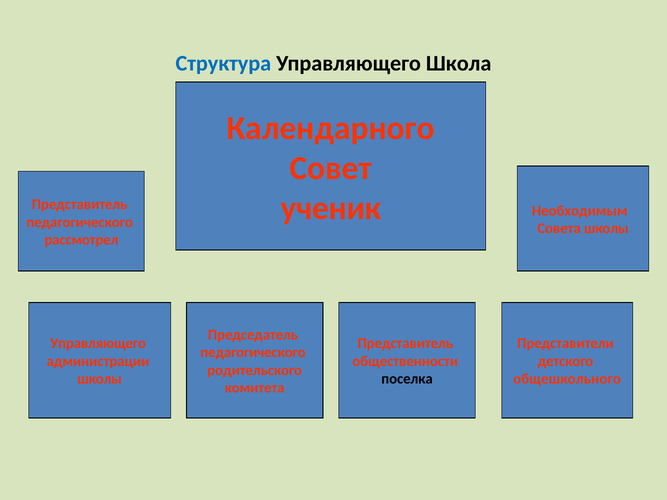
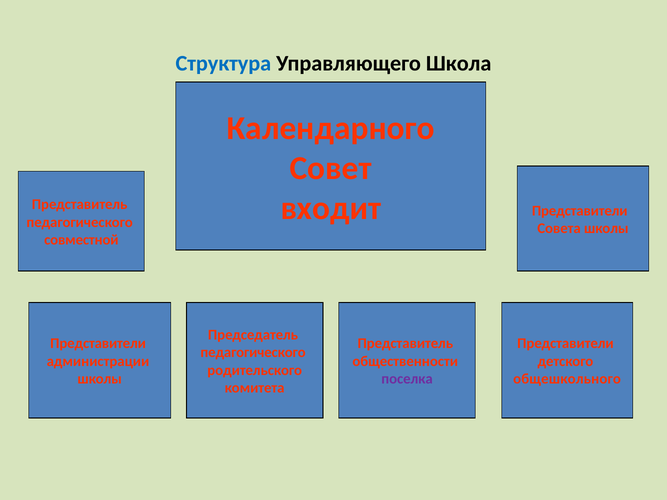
ученик: ученик -> входит (331, 208)
Необходимым: Необходимым -> Представители (580, 211)
рассмотрел: рассмотрел -> совместной (81, 240)
Управляющего: Управляющего -> Представители (98, 344)
поселка colour: black -> purple (407, 379)
